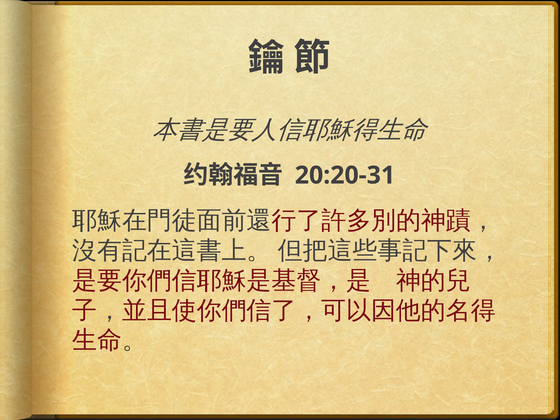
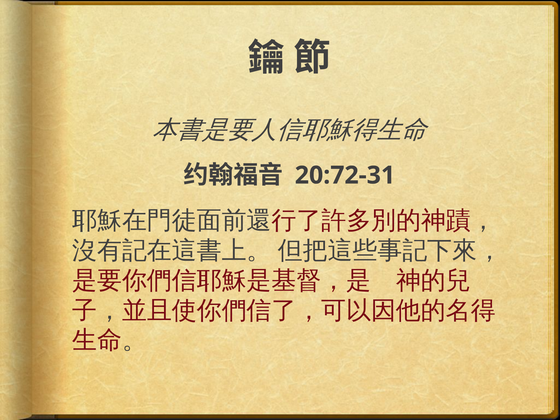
20:20-31: 20:20-31 -> 20:72-31 (345, 175)
